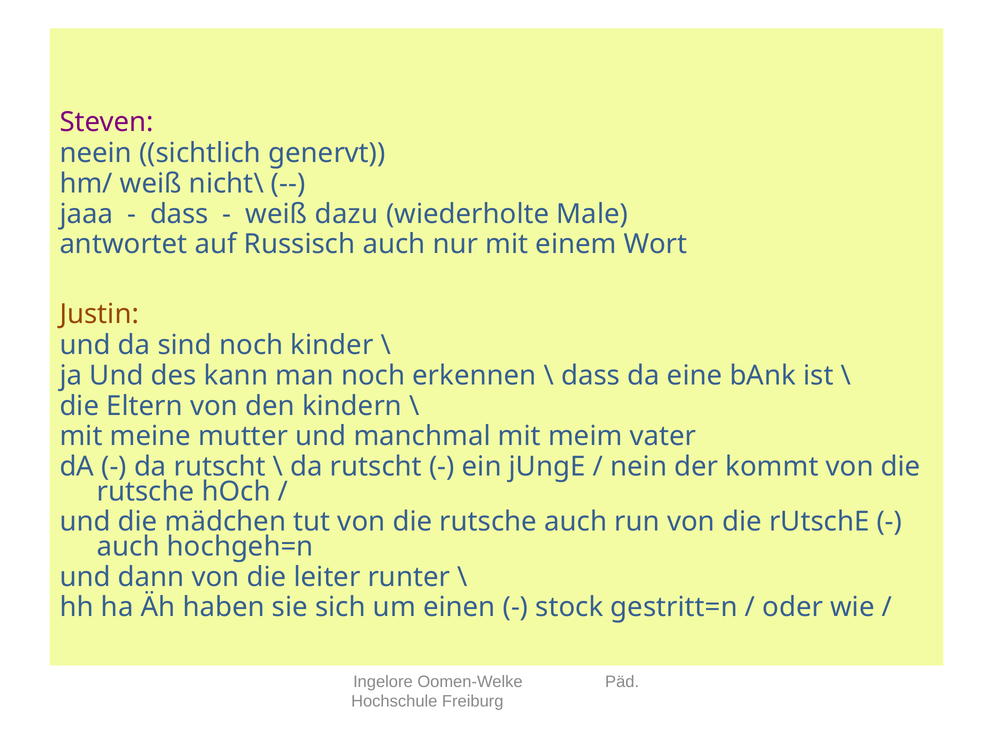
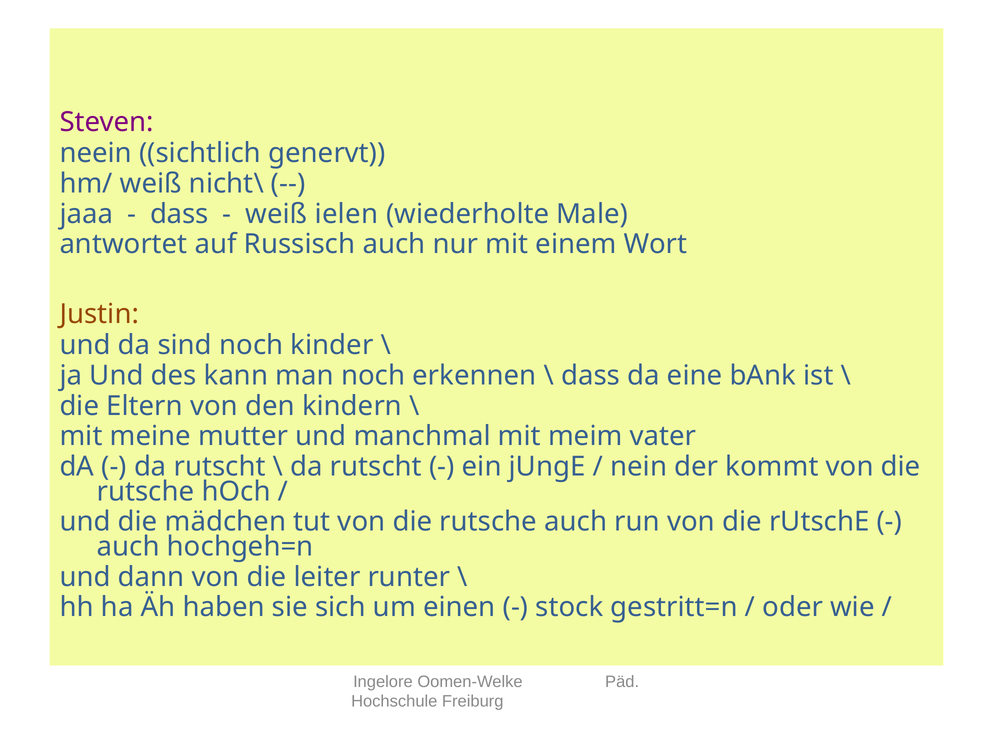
dazu: dazu -> ielen (346, 214)
